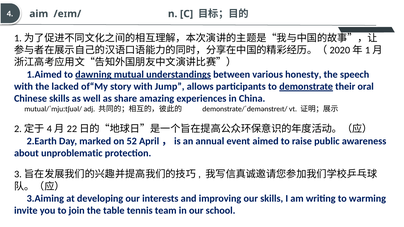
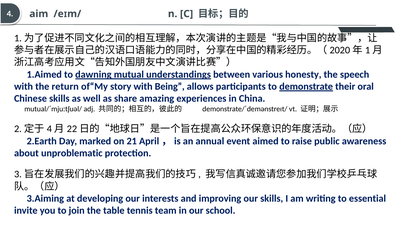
lacked: lacked -> return (65, 87)
Jump: Jump -> Being (170, 87)
52: 52 -> 21 (132, 141)
warming: warming -> essential (368, 199)
